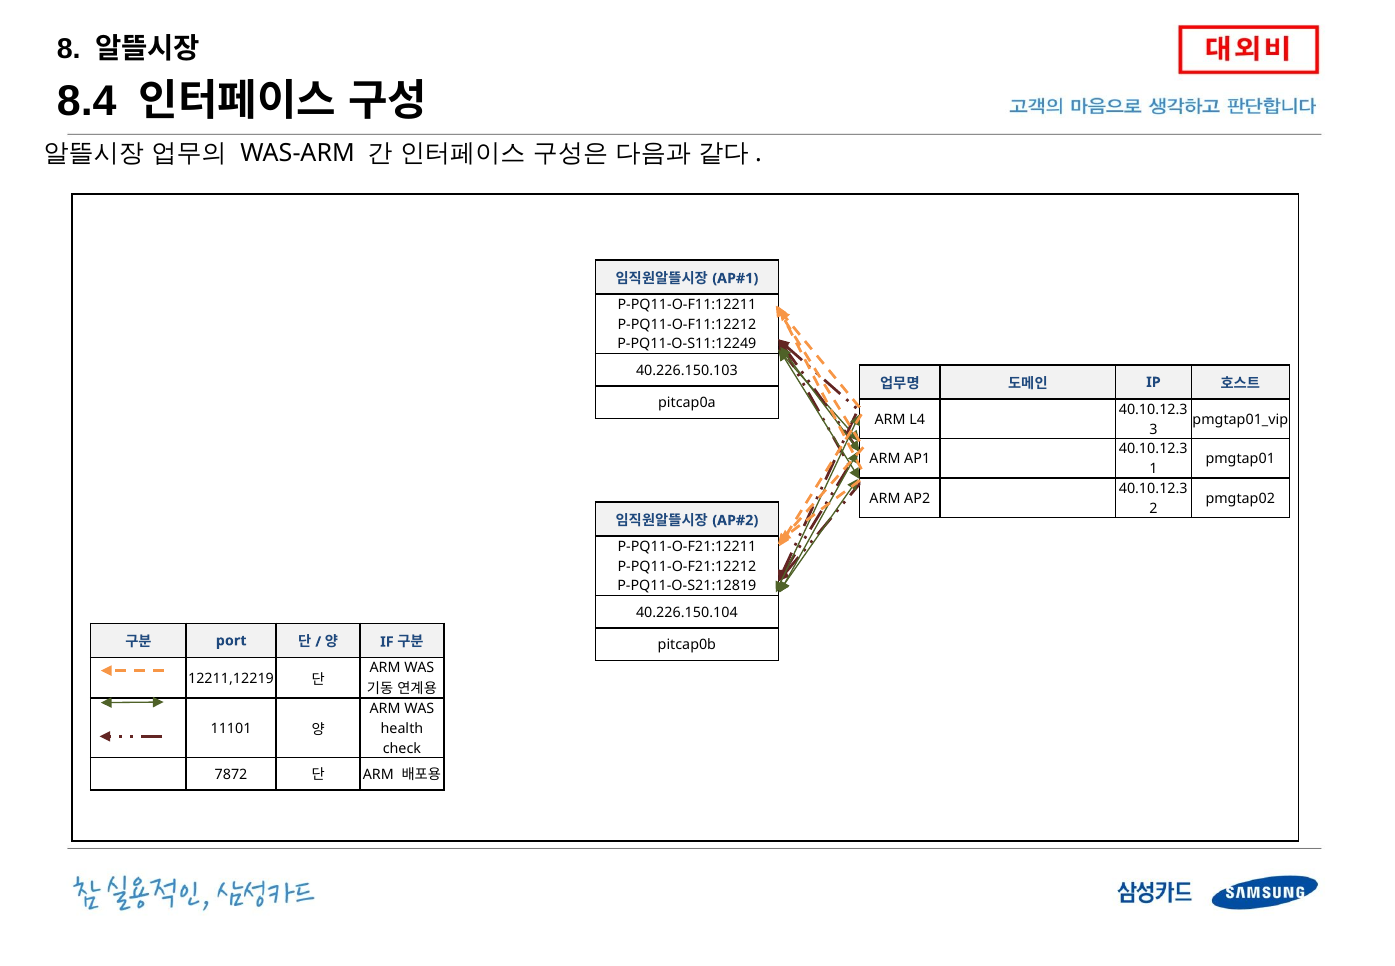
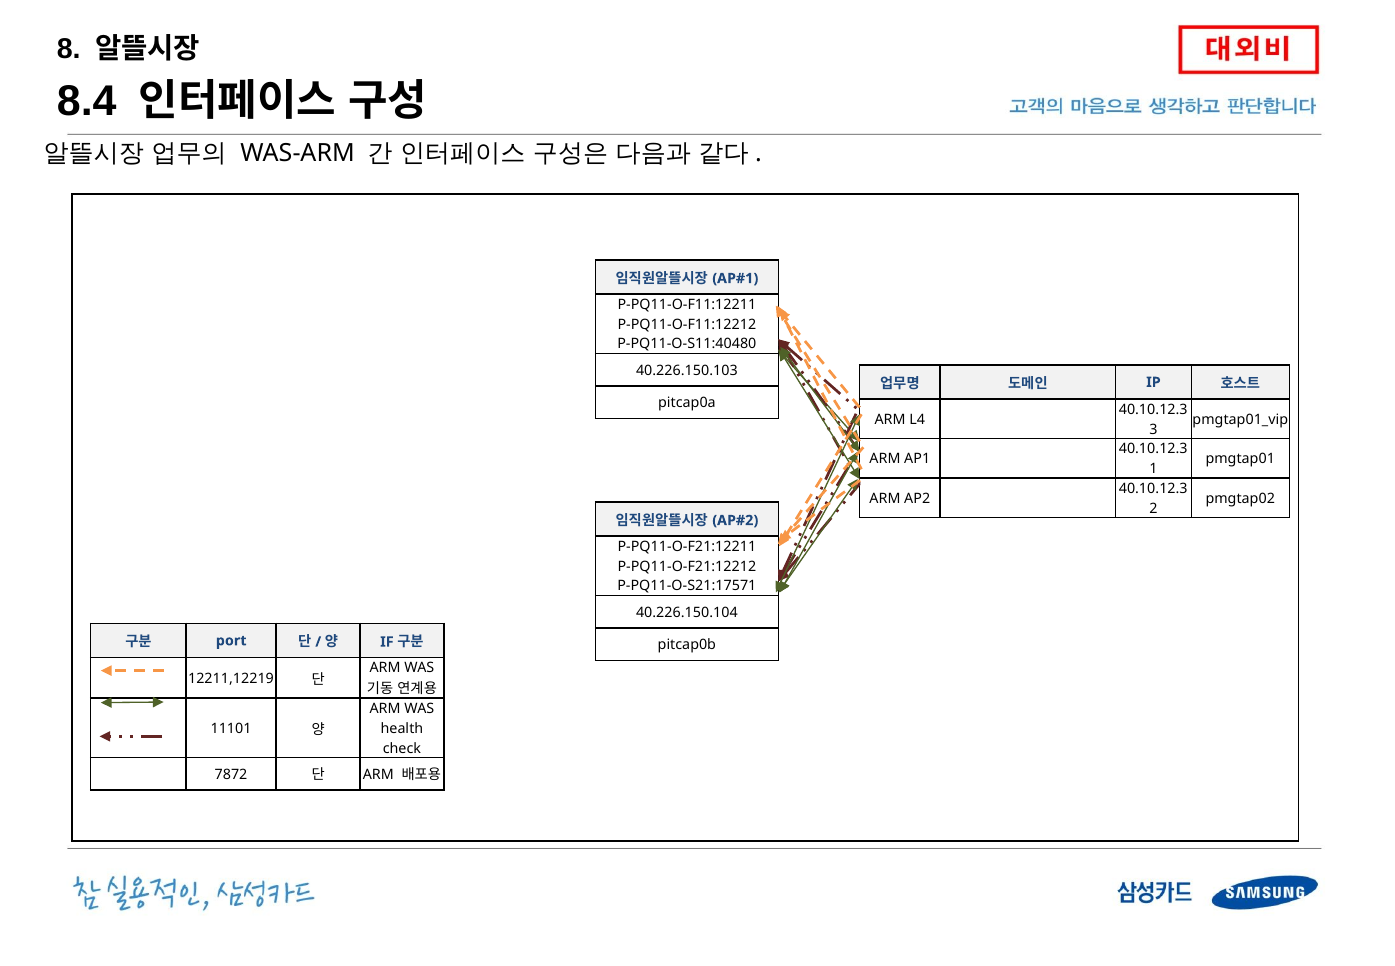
P-PQ11-O-S11:12249: P-PQ11-O-S11:12249 -> P-PQ11-O-S11:40480 (687, 344)
P-PQ11-O-S21:12819: P-PQ11-O-S21:12819 -> P-PQ11-O-S21:17571 (687, 586)
